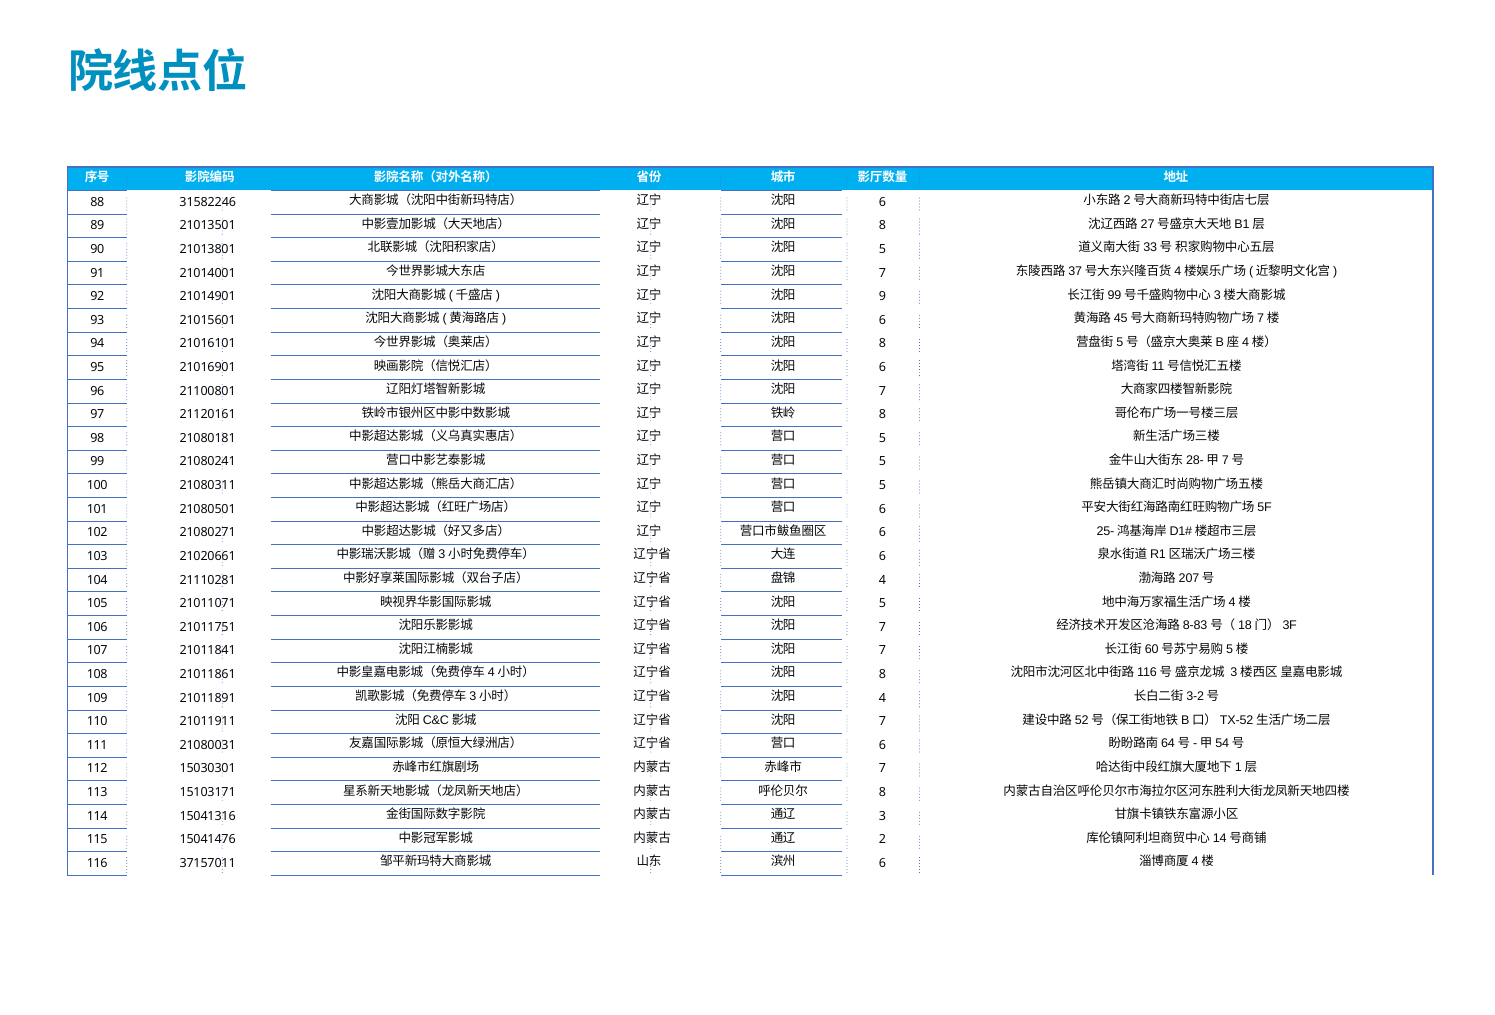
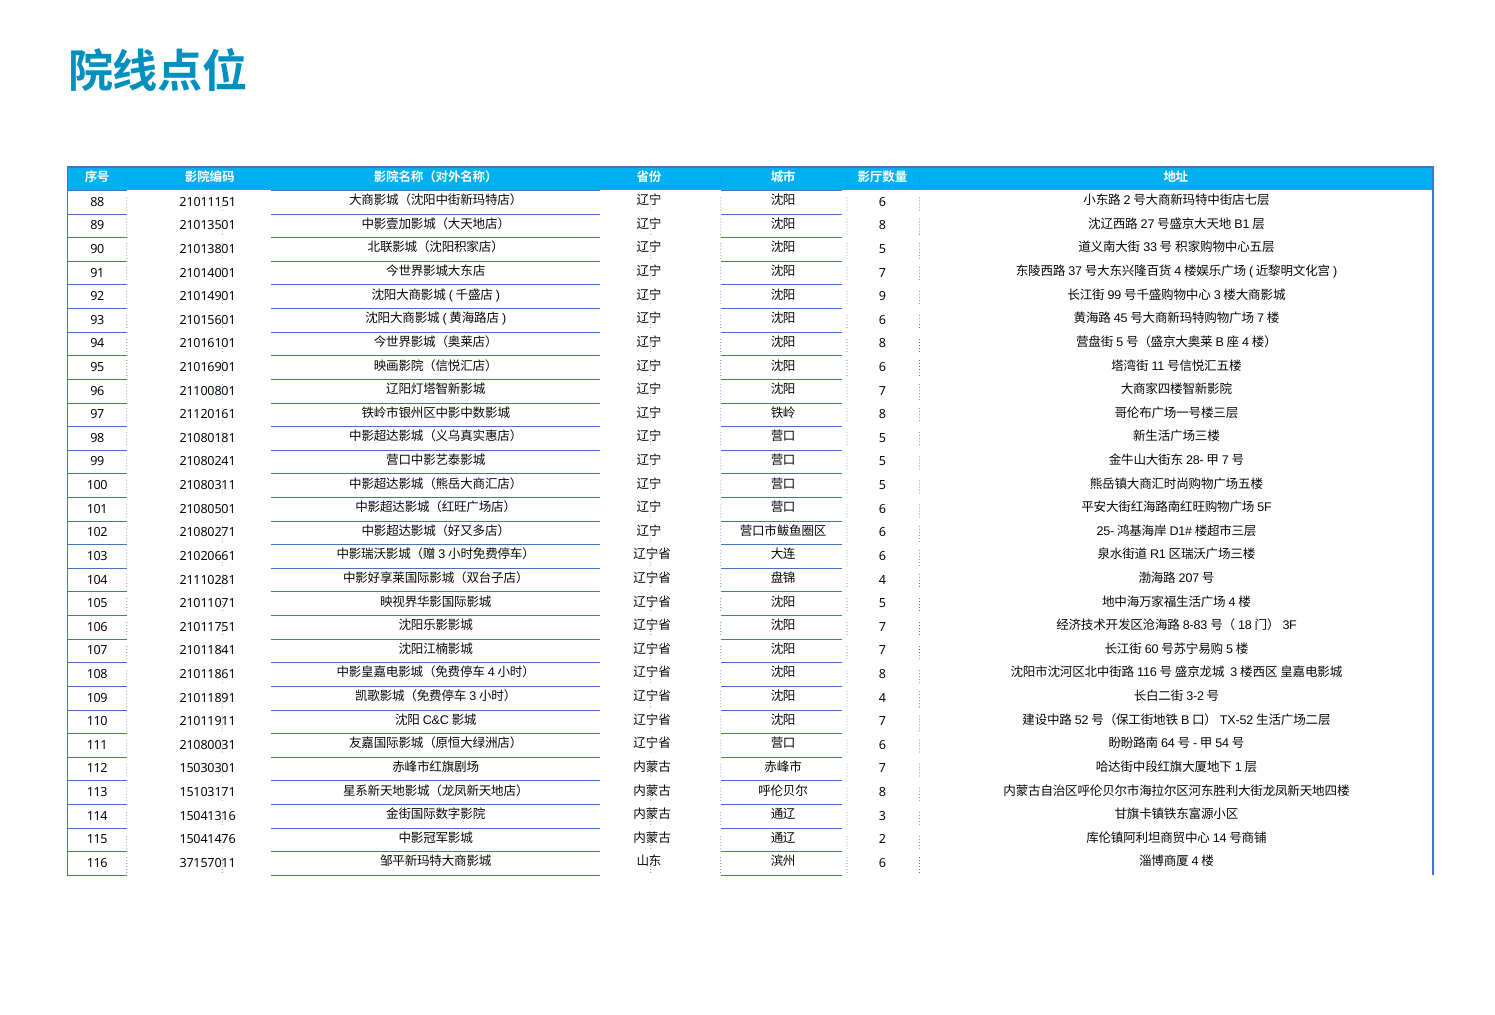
31582246: 31582246 -> 21011151 (208, 202)
